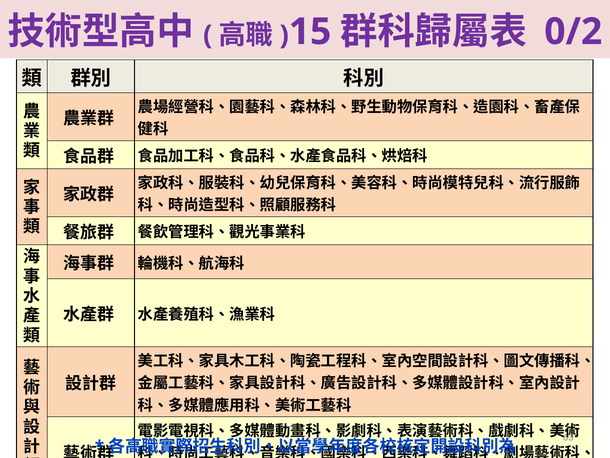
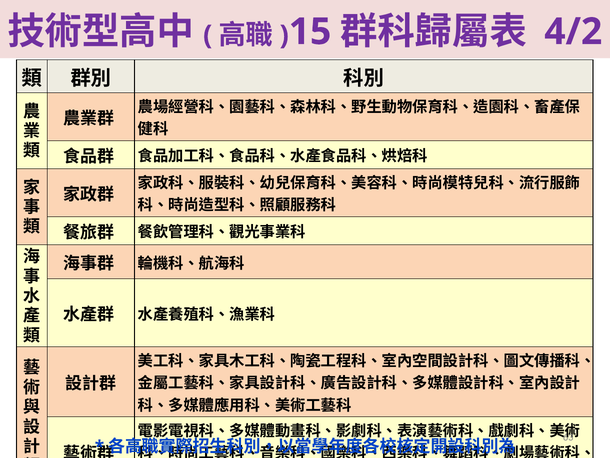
0/2: 0/2 -> 4/2 (573, 32)
